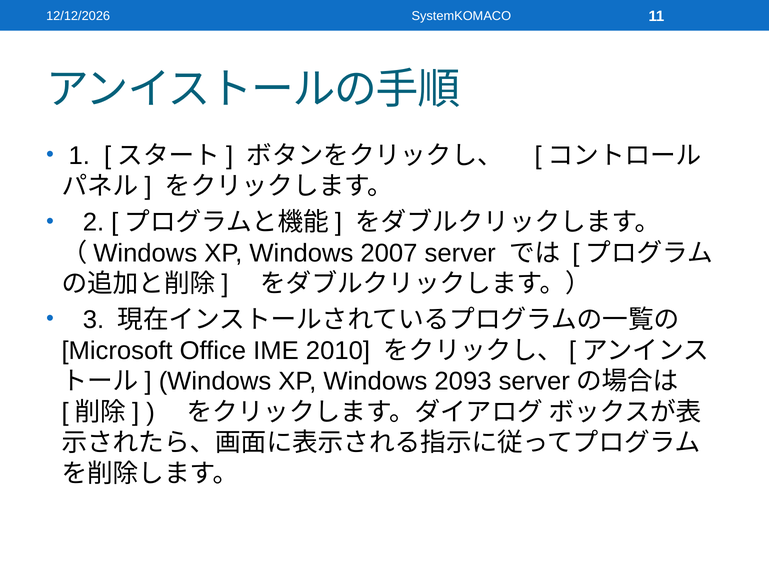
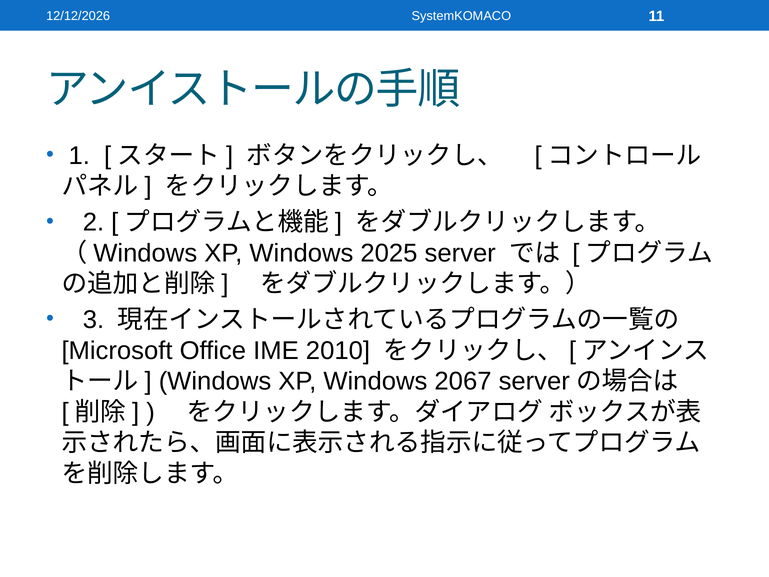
2007: 2007 -> 2025 (389, 253)
2093: 2093 -> 2067 (463, 381)
